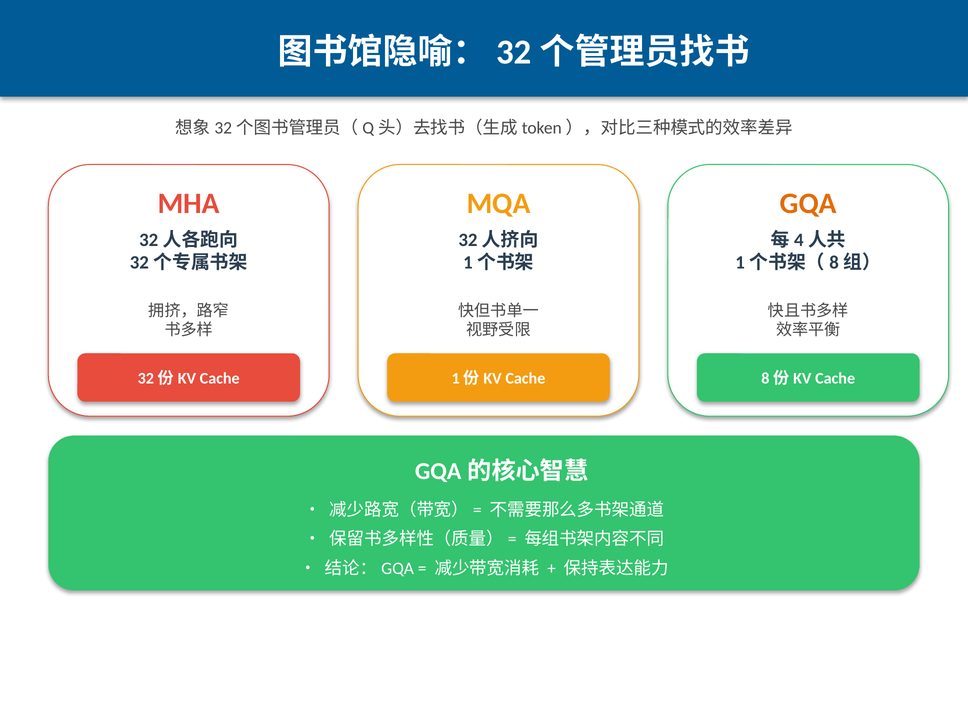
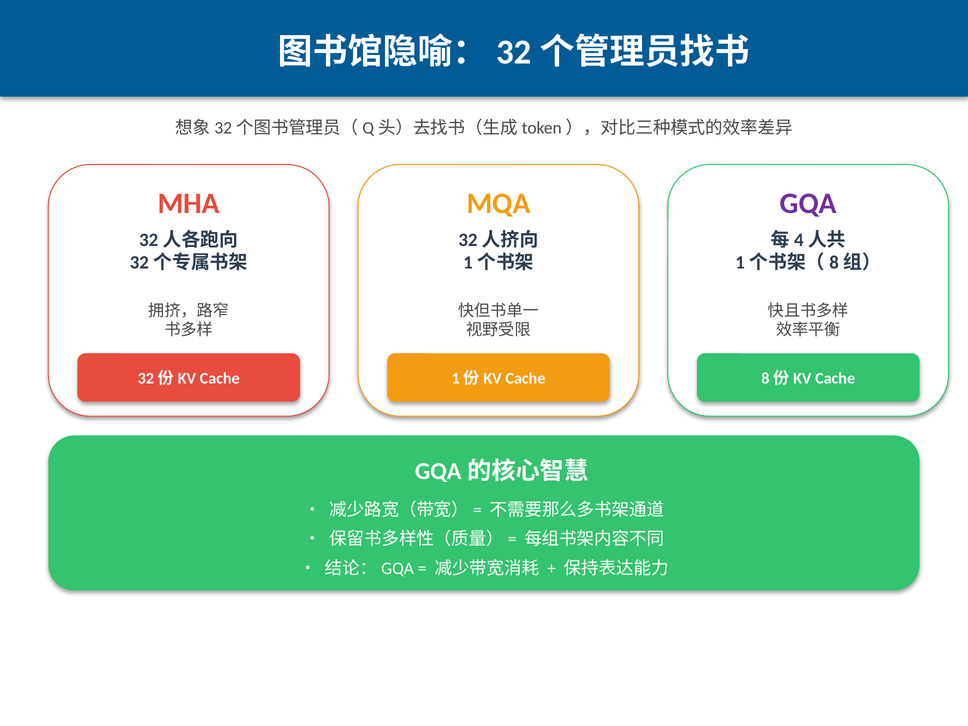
GQA colour: orange -> purple (808, 204)
